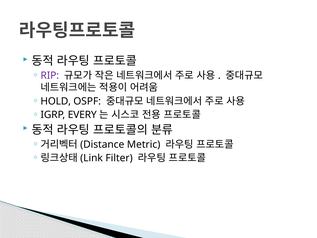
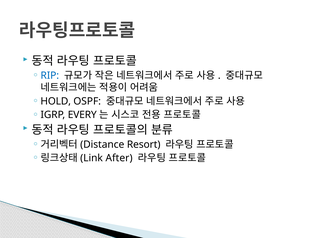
RIP colour: purple -> blue (50, 75)
Metric: Metric -> Resort (144, 144)
Filter: Filter -> After (119, 158)
